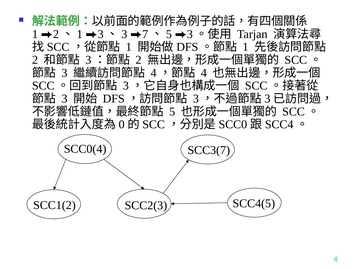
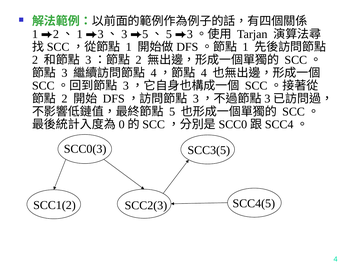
7: 7 -> 5 (145, 34)
3: 3 -> 2 (64, 99)
SCC0(4: SCC0(4 -> SCC0(3 (85, 149)
SCC3(7: SCC3(7 -> SCC3(5 (209, 150)
